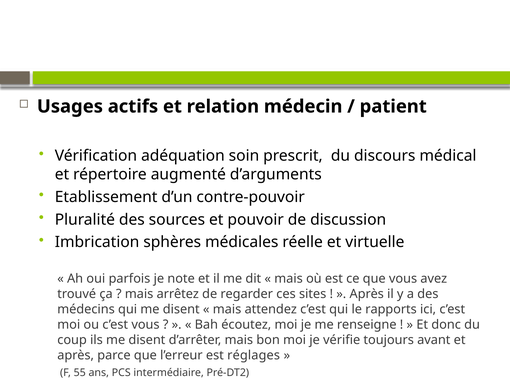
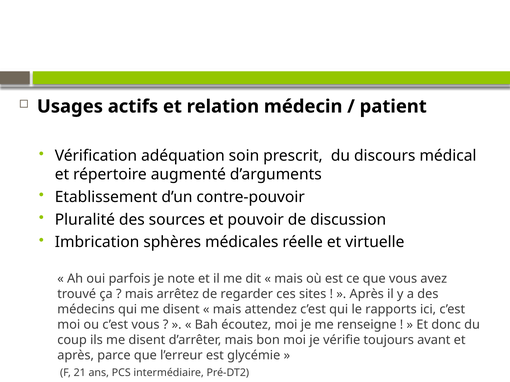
réglages: réglages -> glycémie (254, 356)
55: 55 -> 21 (80, 373)
